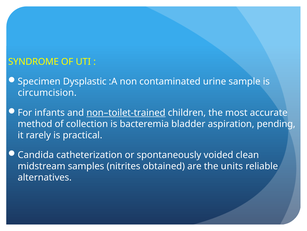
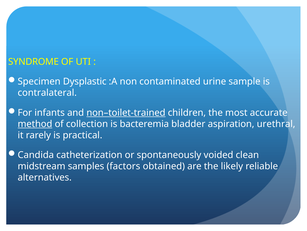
circumcision: circumcision -> contralateral (47, 93)
method underline: none -> present (35, 124)
pending: pending -> urethral (276, 124)
nitrites: nitrites -> factors (123, 166)
units: units -> likely (232, 166)
